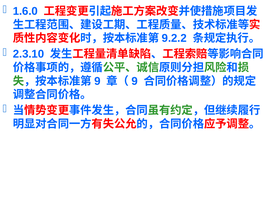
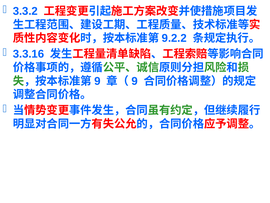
1.6.0: 1.6.0 -> 3.3.2 (25, 11)
2.3.10: 2.3.10 -> 3.3.16 (28, 54)
